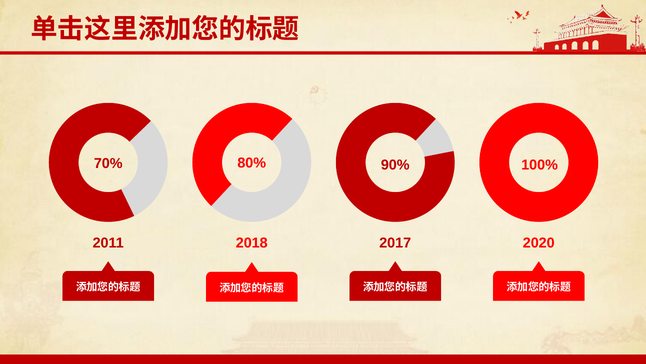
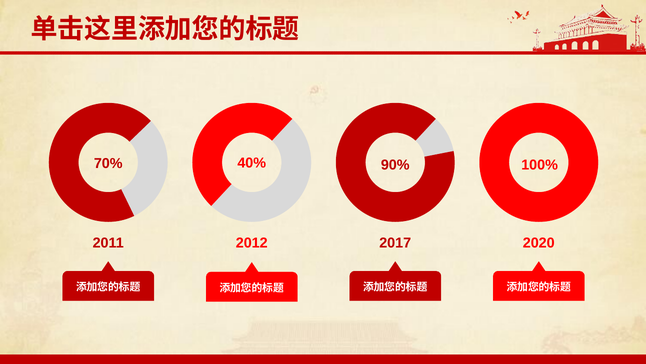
80%: 80% -> 40% (252, 163)
2018: 2018 -> 2012 (252, 242)
